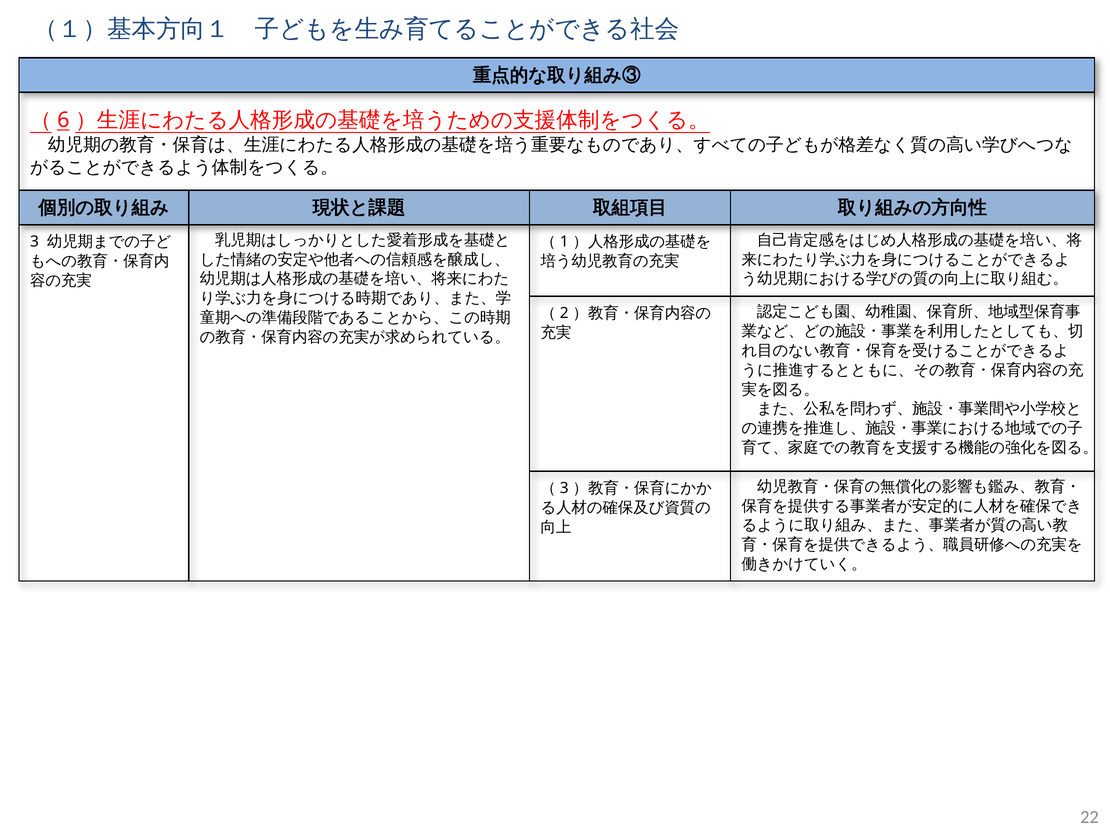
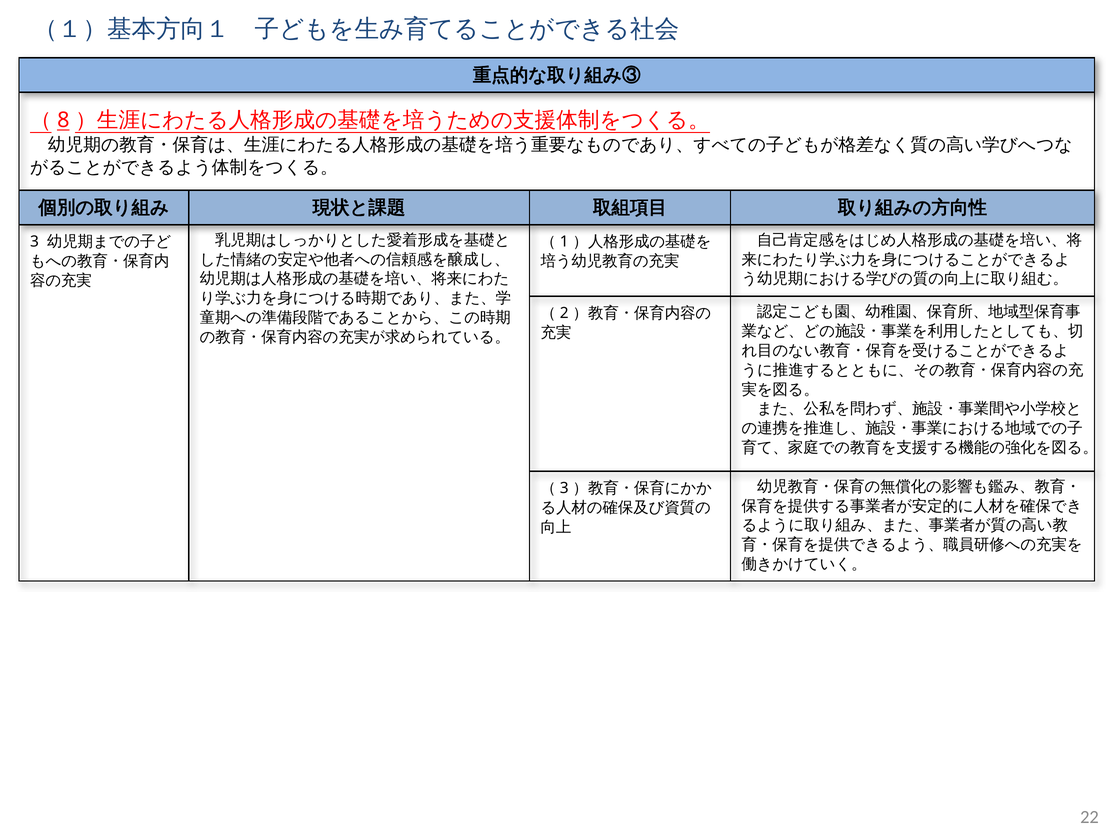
6: 6 -> 8 (63, 120)
